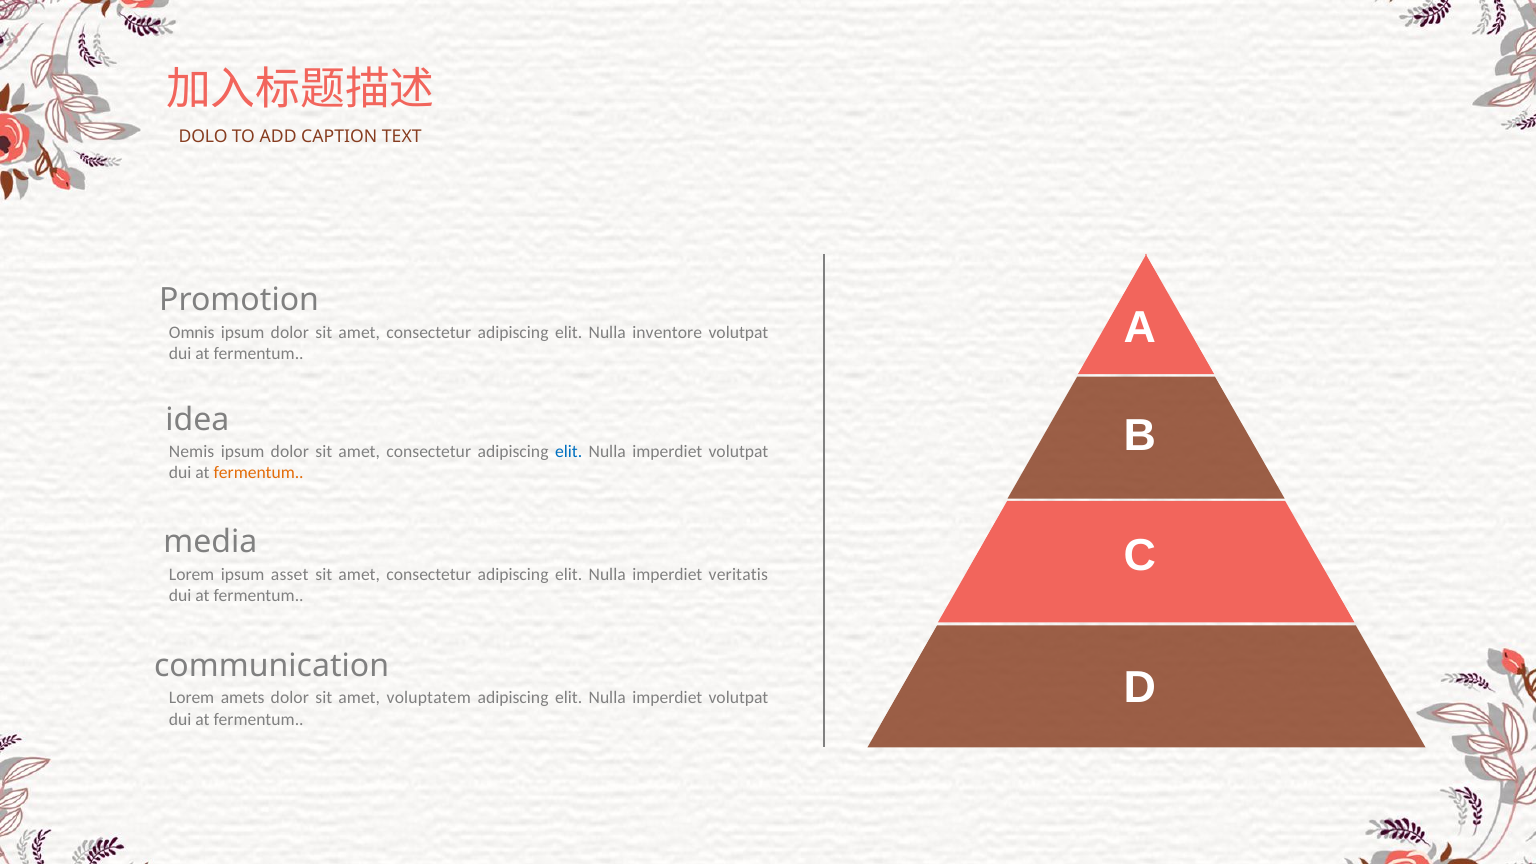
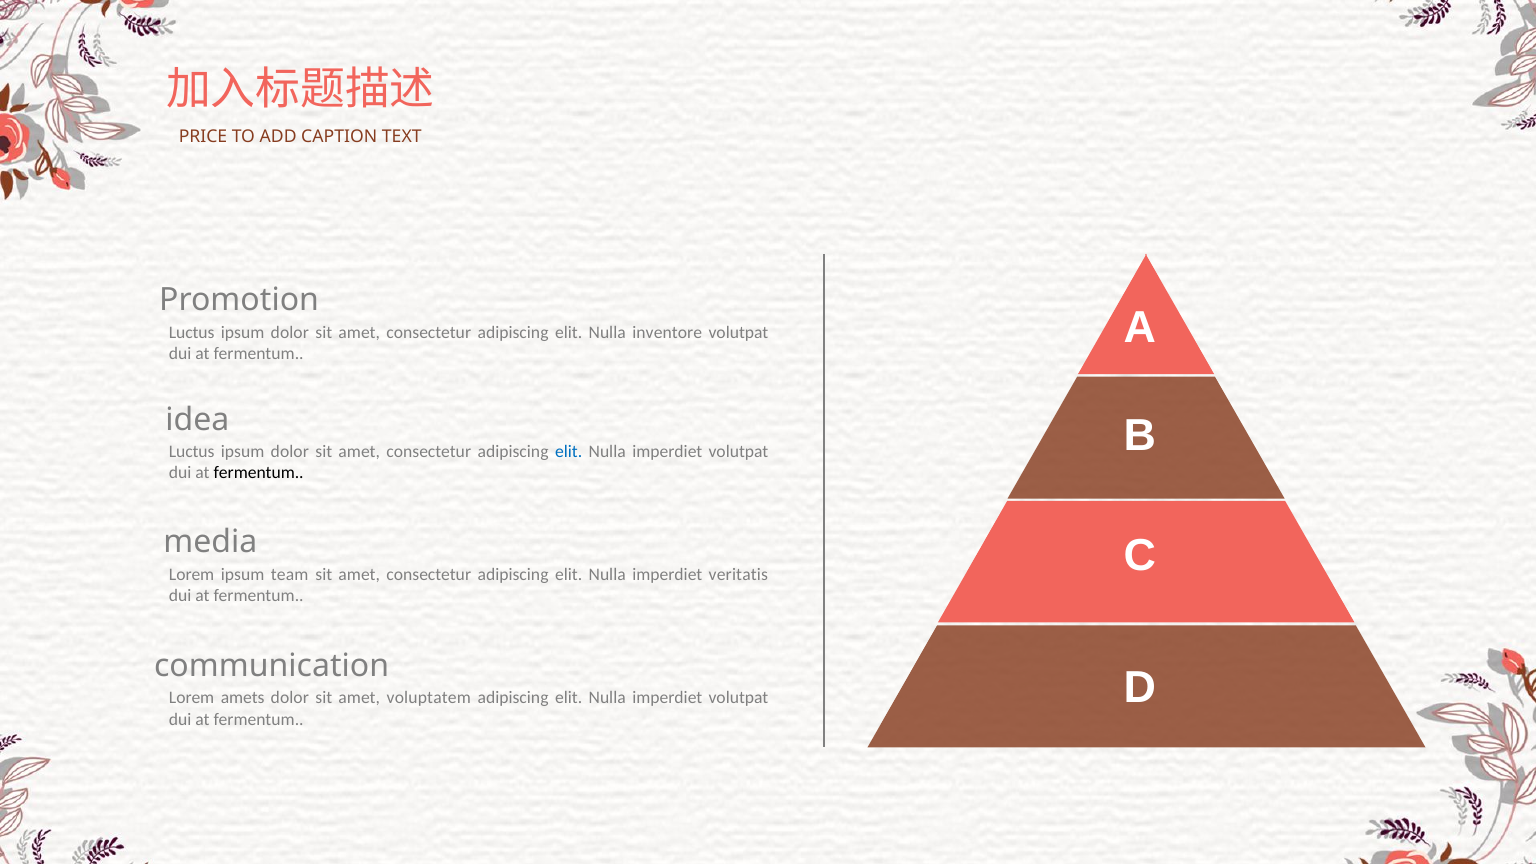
DOLO: DOLO -> PRICE (203, 136)
Omnis: Omnis -> Luctus (192, 333)
Nemis: Nemis -> Luctus (192, 452)
fermentum colour: orange -> black (259, 473)
asset: asset -> team (290, 575)
